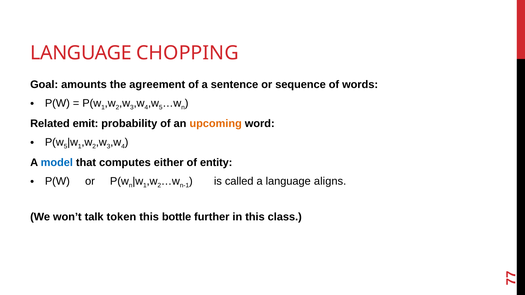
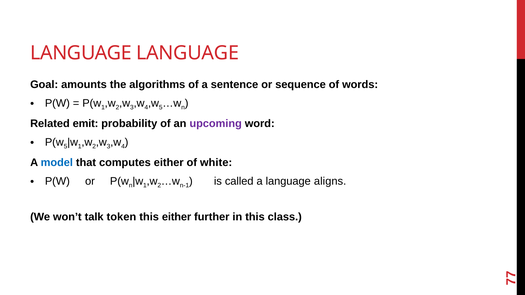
LANGUAGE CHOPPING: CHOPPING -> LANGUAGE (188, 53)
agreement: agreement -> algorithms (157, 85)
upcoming colour: orange -> purple (216, 124)
entity: entity -> white (216, 163)
this bottle: bottle -> either (177, 217)
